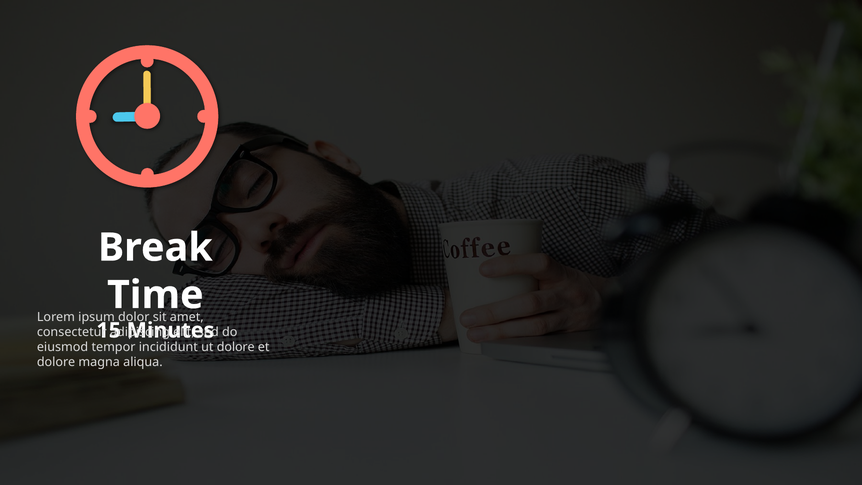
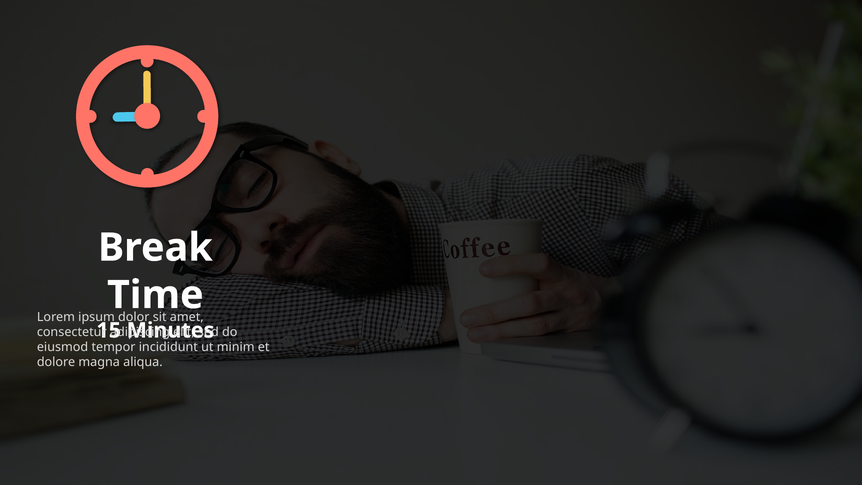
dolore: dolore -> minim (236, 347)
